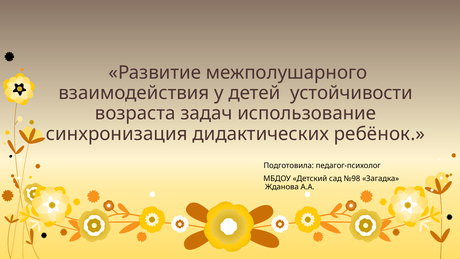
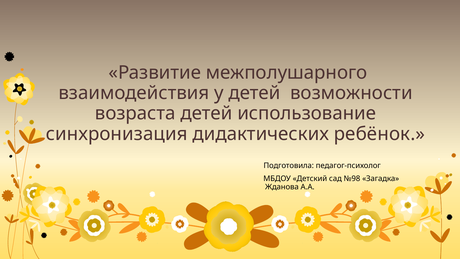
устойчивости: устойчивости -> возможности (351, 93)
возраста задач: задач -> детей (206, 113)
